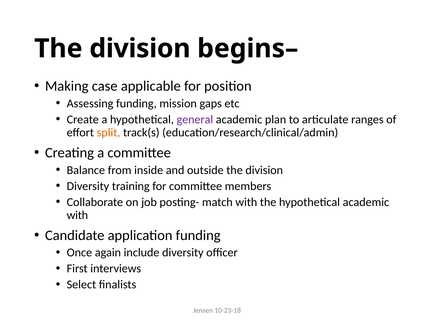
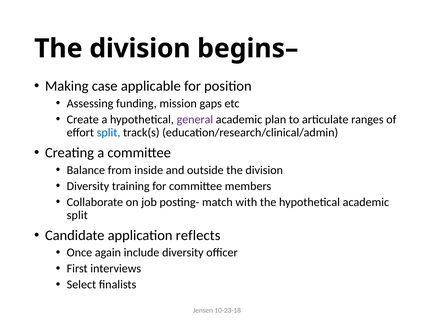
split colour: orange -> blue (109, 133)
with: with -> split (77, 215)
application funding: funding -> reflects (198, 236)
